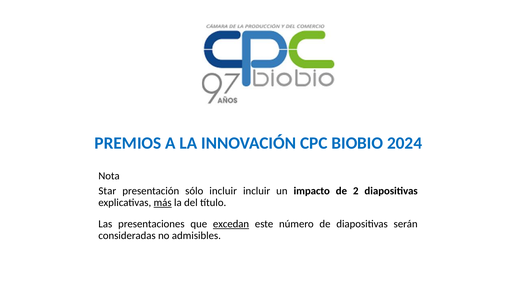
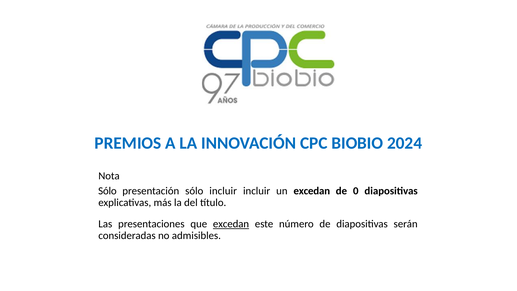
Star: Star -> Sólo (107, 191)
un impacto: impacto -> excedan (312, 191)
2: 2 -> 0 (356, 191)
más underline: present -> none (163, 202)
